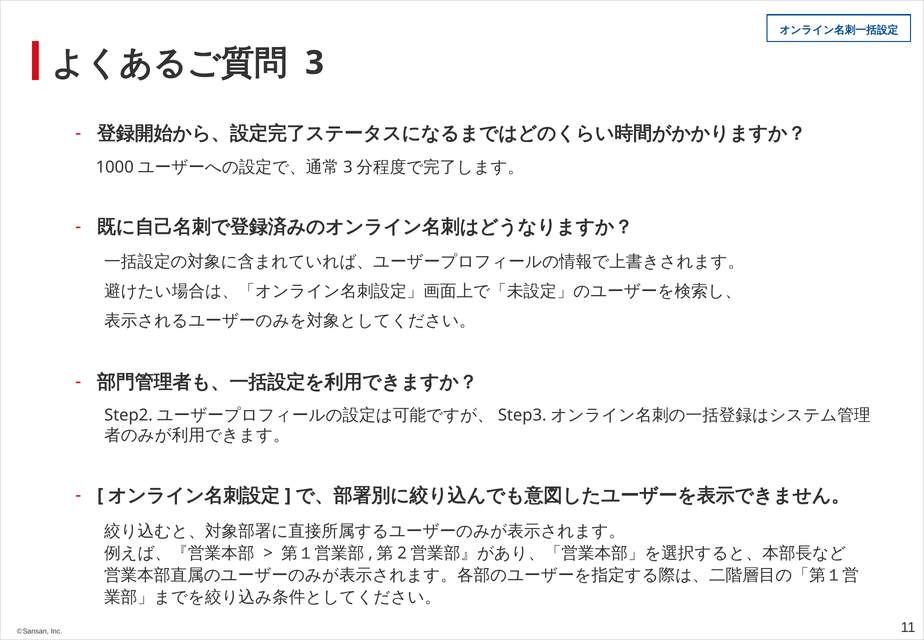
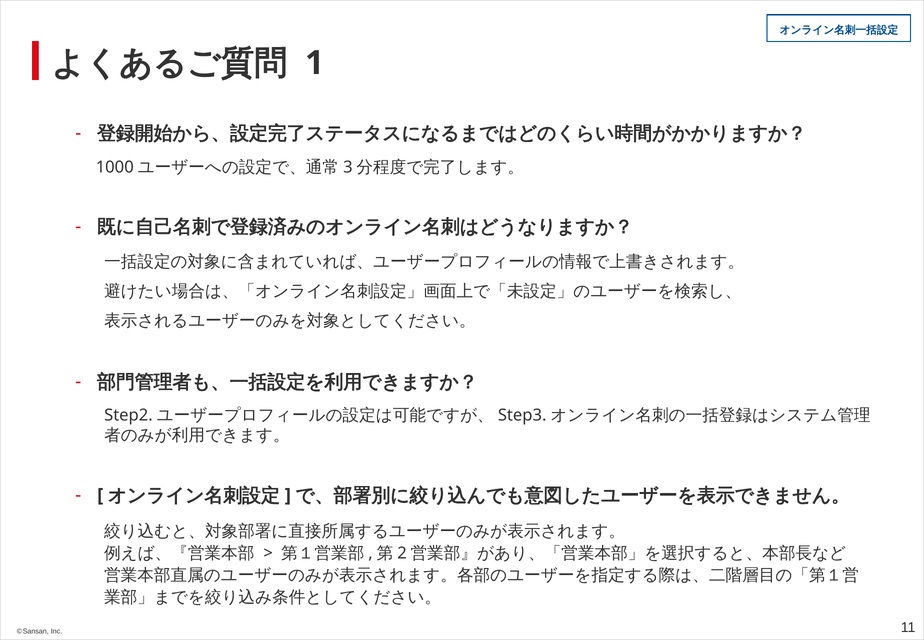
3: 3 -> 1 (315, 63)
